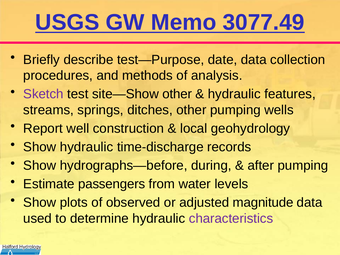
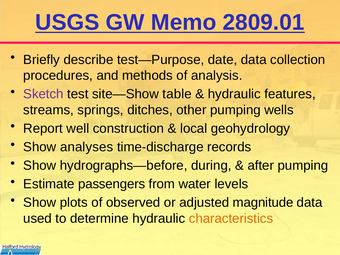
3077.49: 3077.49 -> 2809.01 (264, 22)
site—Show other: other -> table (177, 94)
Show hydraulic: hydraulic -> analyses (87, 147)
characteristics colour: purple -> orange (231, 218)
